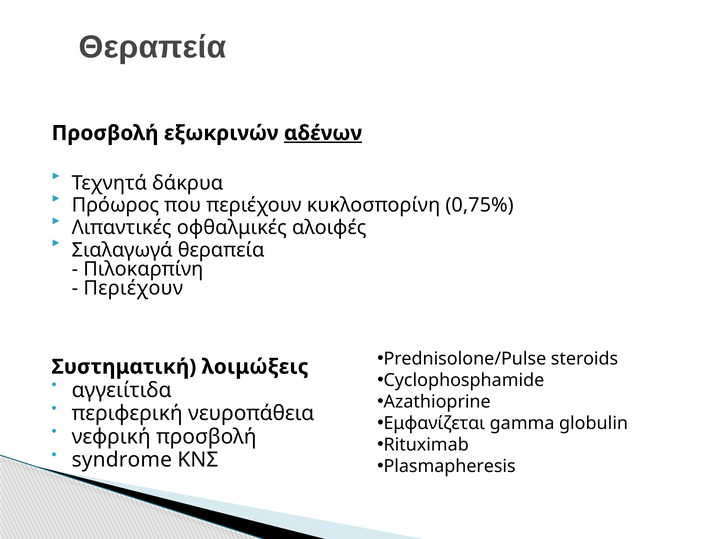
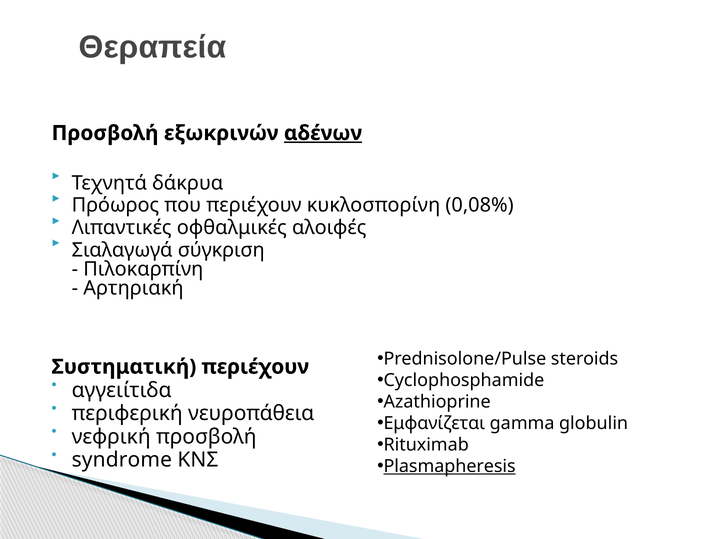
0,75%: 0,75% -> 0,08% (480, 205)
Σιαλαγωγά θεραπεία: θεραπεία -> σύγκριση (221, 250)
Περιέχουν: Περιέχουν -> Αρτηριακή (133, 288)
λοιμώξεις: λοιμώξεις -> περιέχουν (255, 366)
Plasmapheresis underline: none -> present (450, 466)
